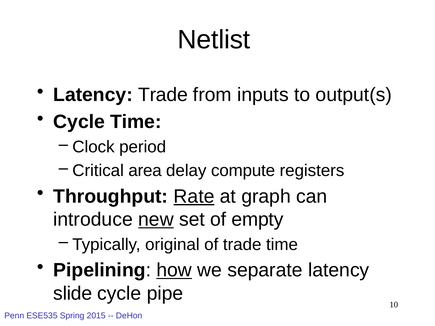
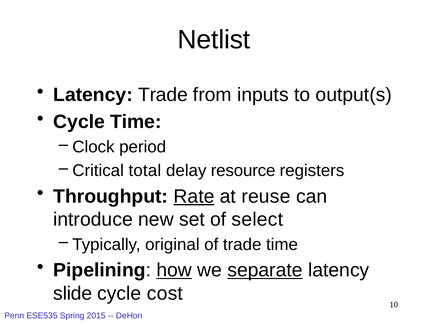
area: area -> total (145, 171)
compute: compute -> resource (243, 171)
graph: graph -> reuse (266, 196)
new underline: present -> none (156, 220)
empty: empty -> select (257, 220)
separate underline: none -> present (265, 270)
pipe: pipe -> cost (165, 294)
